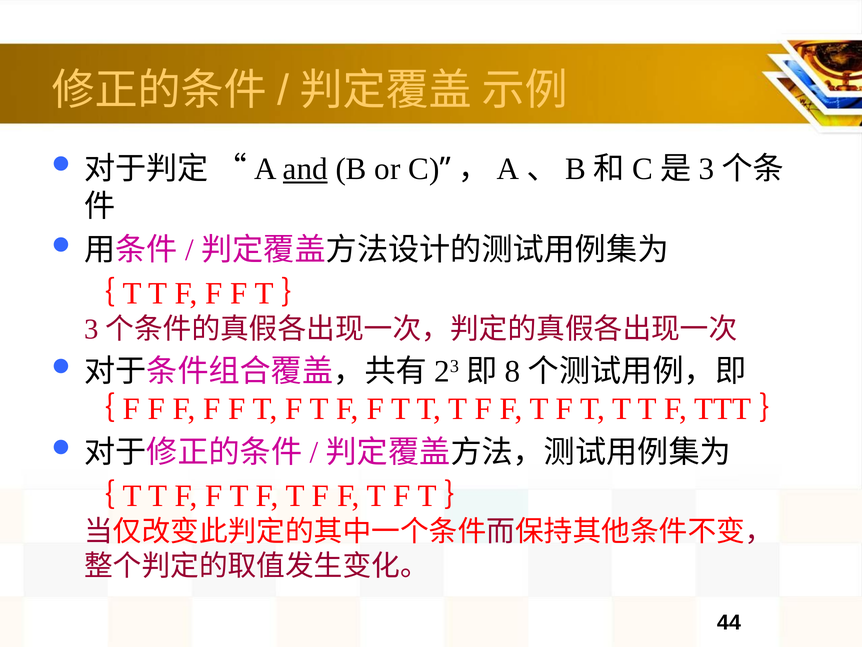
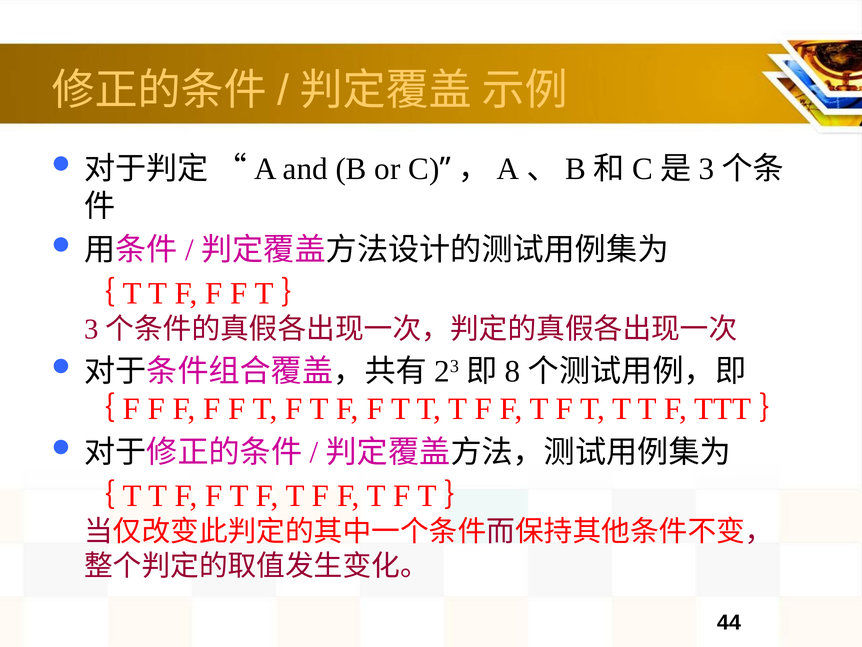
and underline: present -> none (305, 169)
